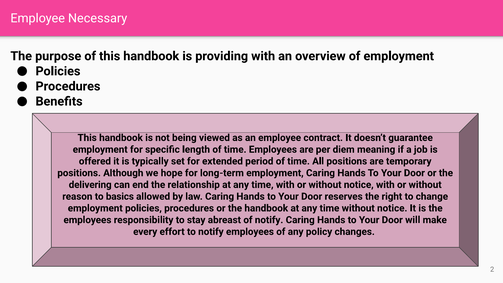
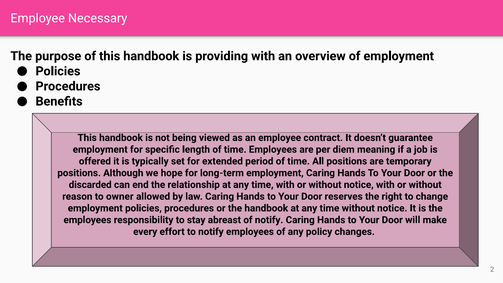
delivering: delivering -> discarded (90, 185)
basics: basics -> owner (120, 196)
